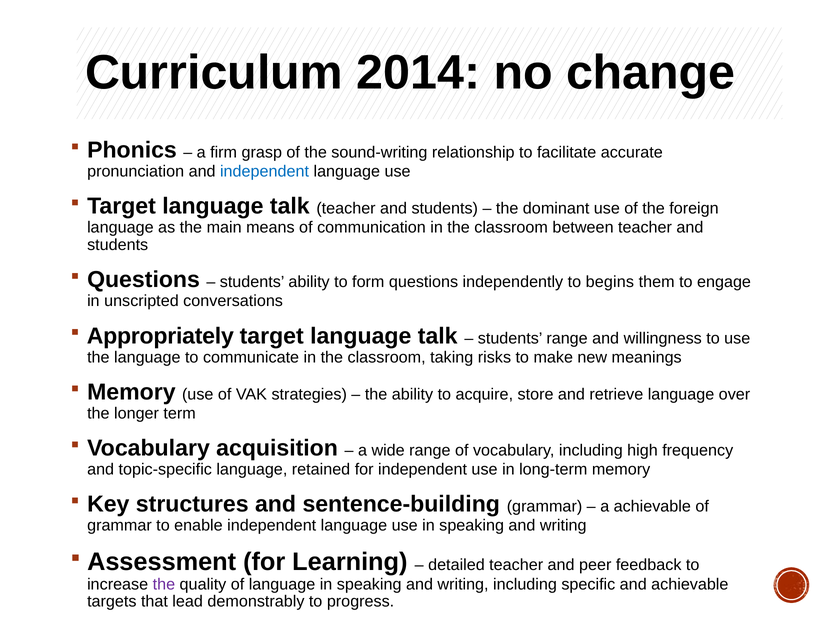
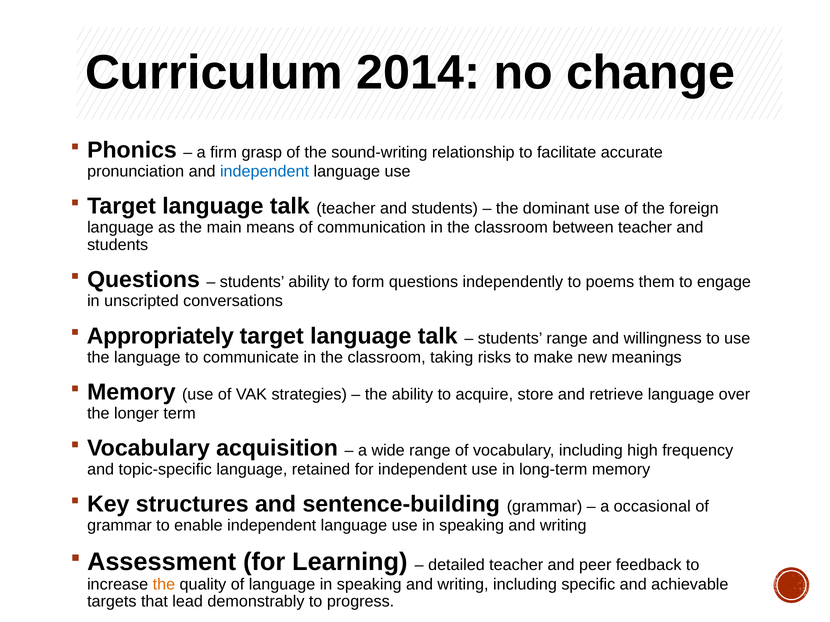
begins: begins -> poems (610, 282)
a achievable: achievable -> occasional (652, 507)
the colour: purple -> orange (164, 585)
